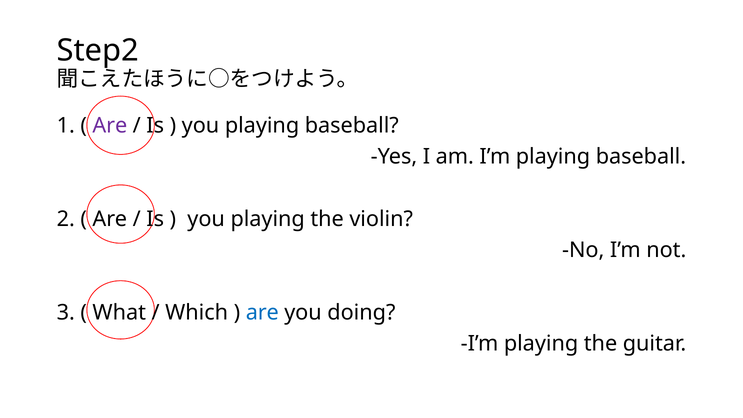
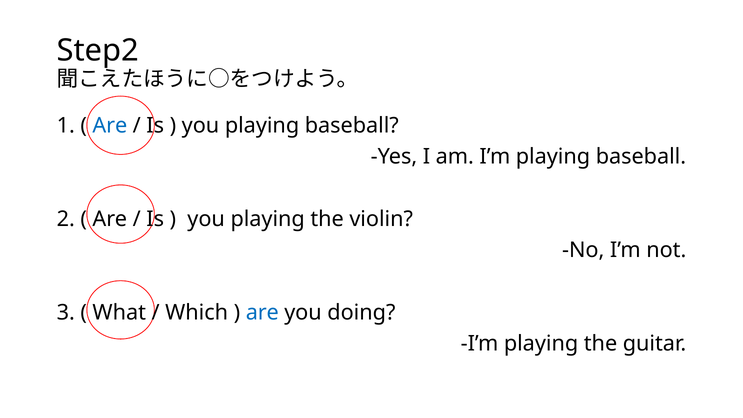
Are colour: purple -> blue (110, 126)
